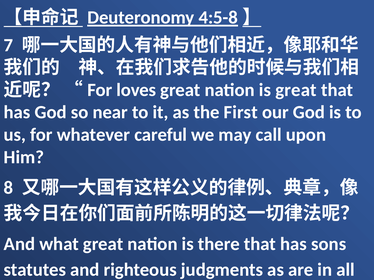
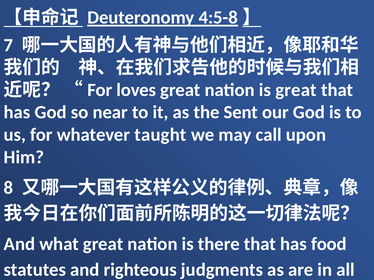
First: First -> Sent (241, 112)
careful: careful -> taught (160, 135)
sons: sons -> food (329, 244)
